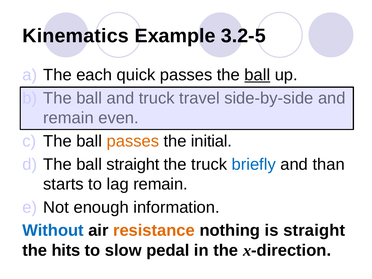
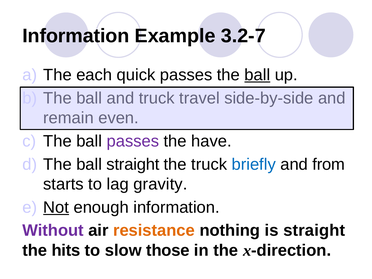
Kinematics: Kinematics -> Information (76, 36)
3.2-5: 3.2-5 -> 3.2-7 (243, 36)
passes colour: orange -> purple (133, 141)
initial: initial -> have (211, 141)
than: than -> from (329, 164)
lag remain: remain -> gravity (160, 184)
Not underline: none -> present (56, 207)
Without colour: blue -> purple (53, 230)
pedal: pedal -> those (168, 250)
